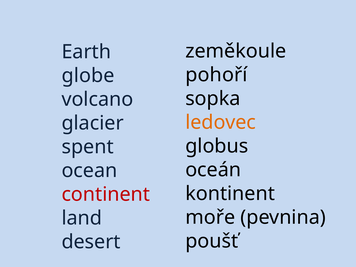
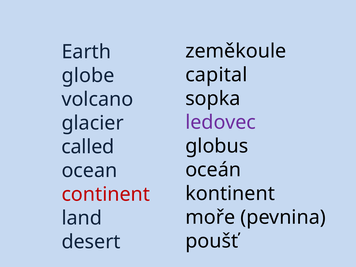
pohoří: pohoří -> capital (216, 75)
ledovec colour: orange -> purple (221, 122)
spent: spent -> called (88, 147)
